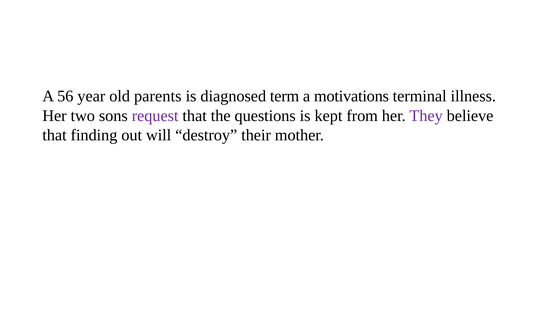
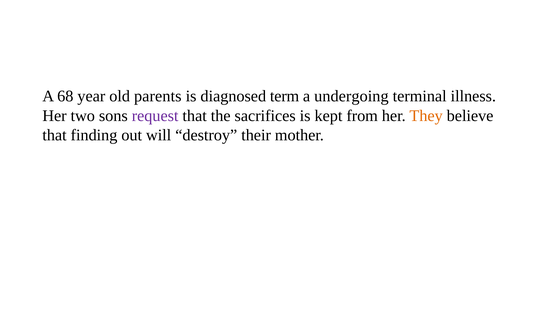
56: 56 -> 68 (65, 96)
motivations: motivations -> undergoing (351, 96)
questions: questions -> sacrifices (265, 116)
They colour: purple -> orange (426, 116)
